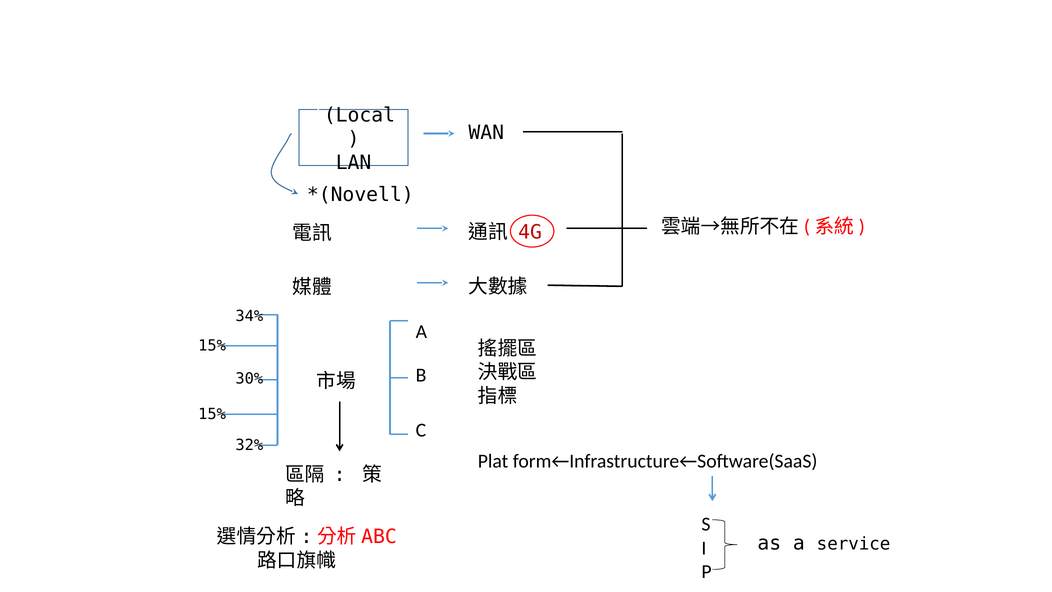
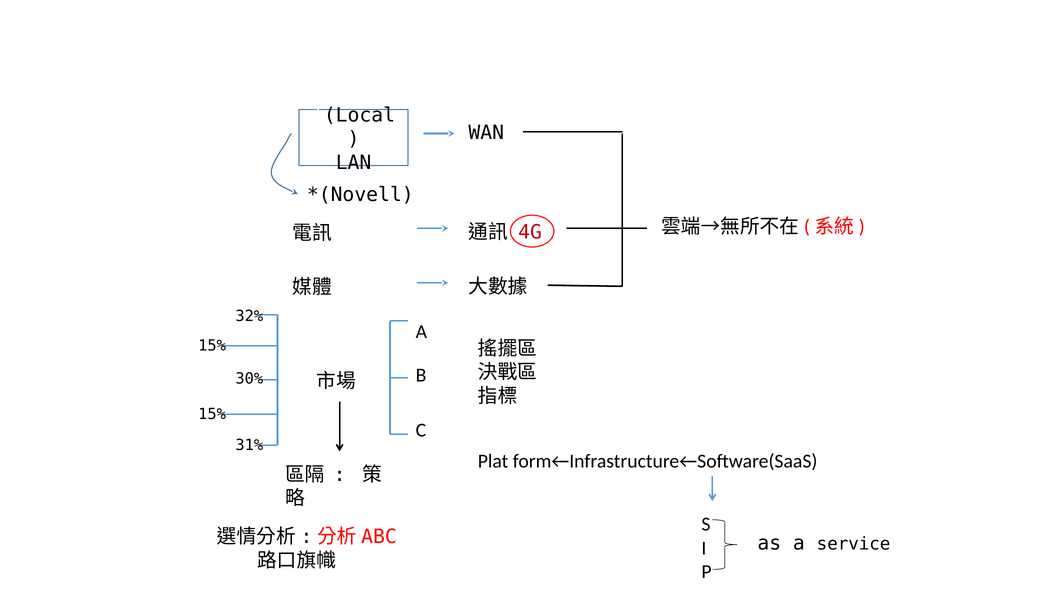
34%: 34% -> 32% (249, 316)
32%: 32% -> 31% (249, 445)
